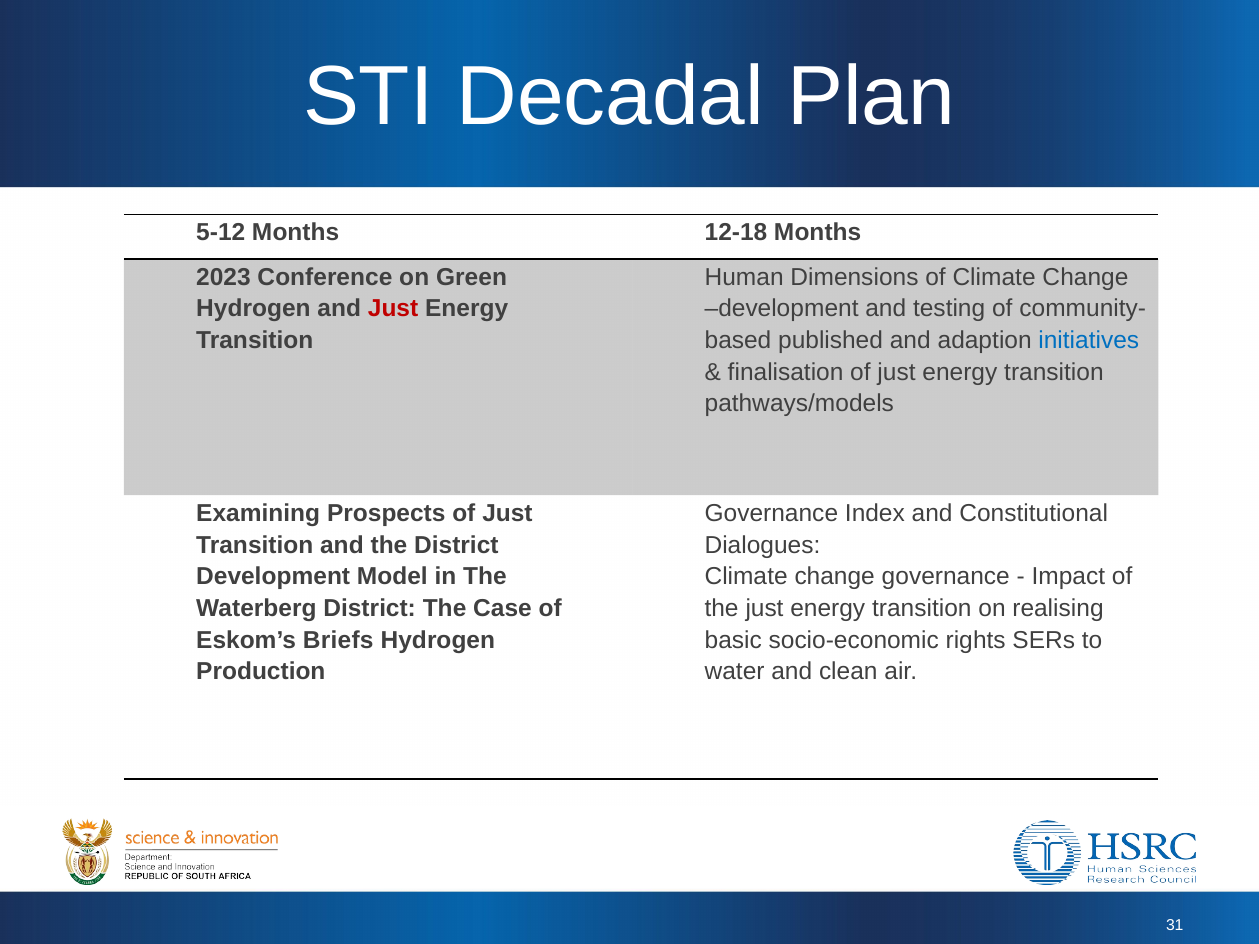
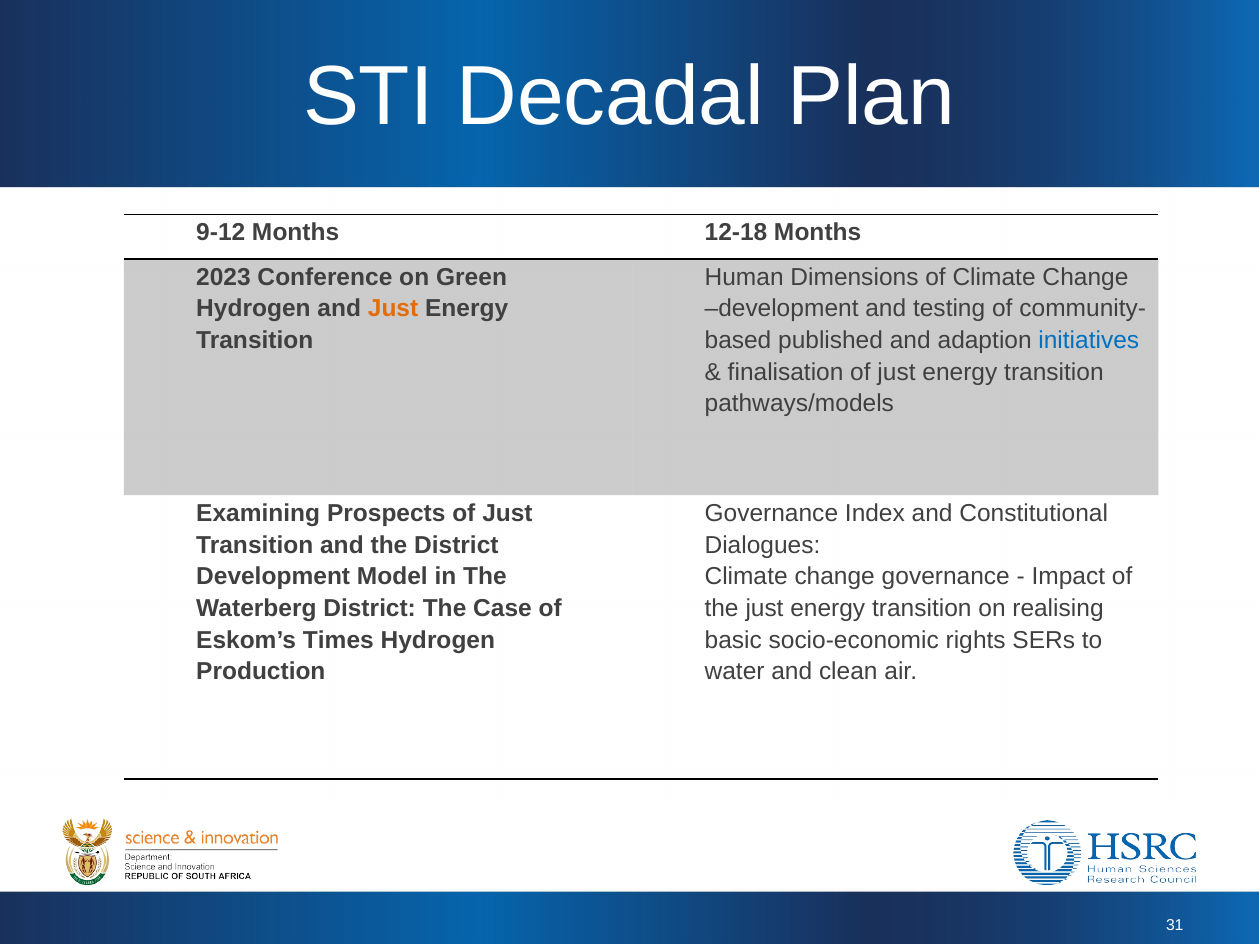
5-12: 5-12 -> 9-12 (221, 233)
Just colour: red -> orange (393, 309)
Briefs: Briefs -> Times (338, 640)
